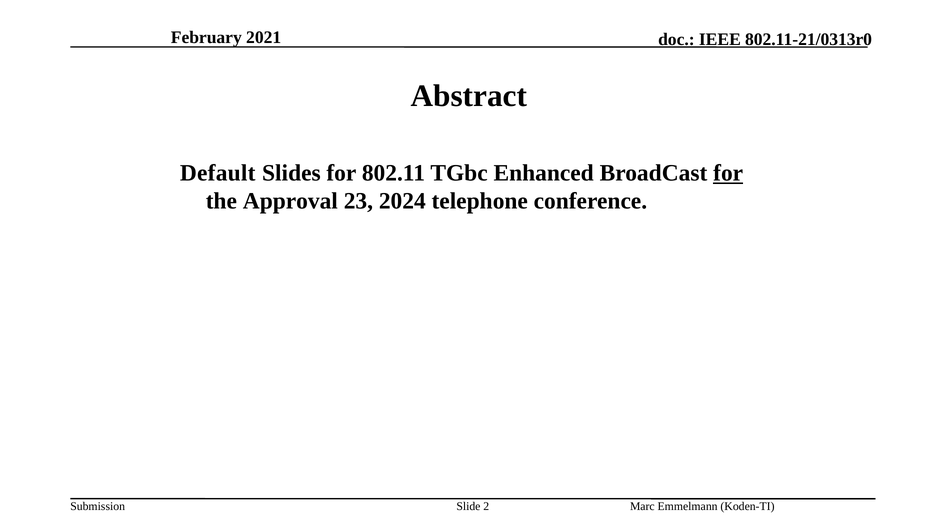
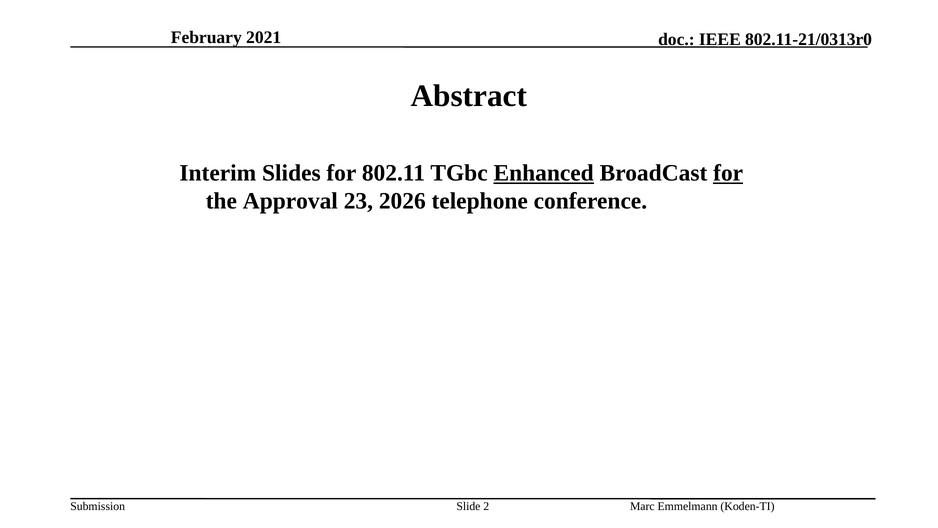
Default: Default -> Interim (218, 173)
Enhanced underline: none -> present (544, 173)
2024: 2024 -> 2026 (402, 201)
